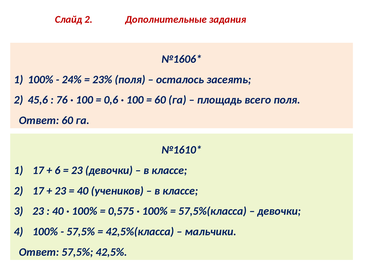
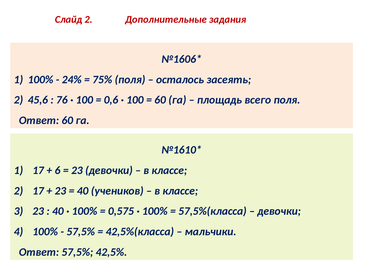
23%: 23% -> 75% (102, 80)
